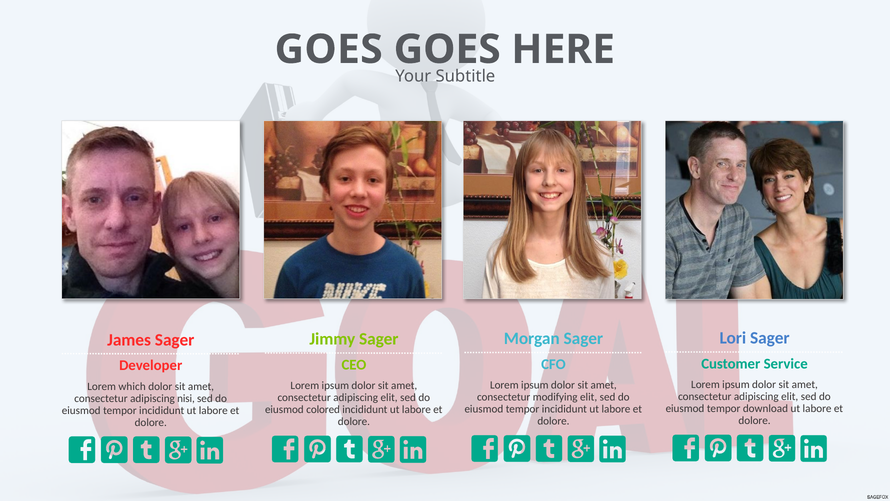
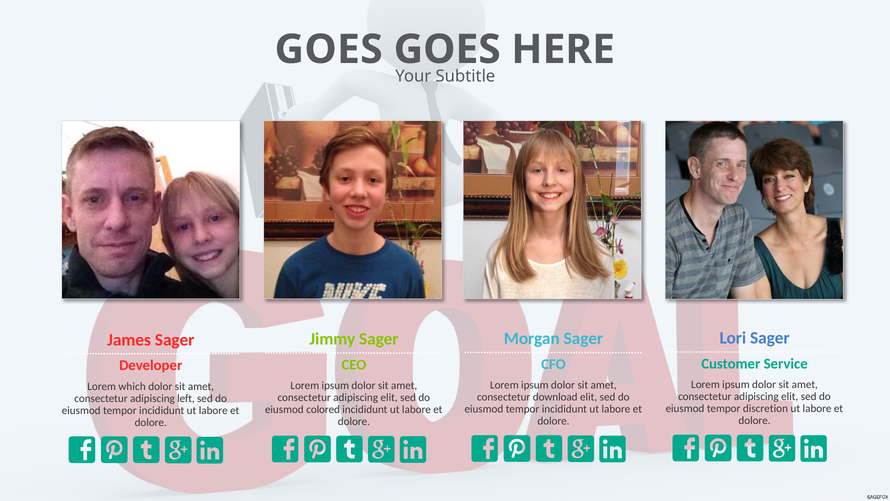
modifying: modifying -> download (555, 397)
nisi: nisi -> left (186, 398)
download: download -> discretion (765, 408)
